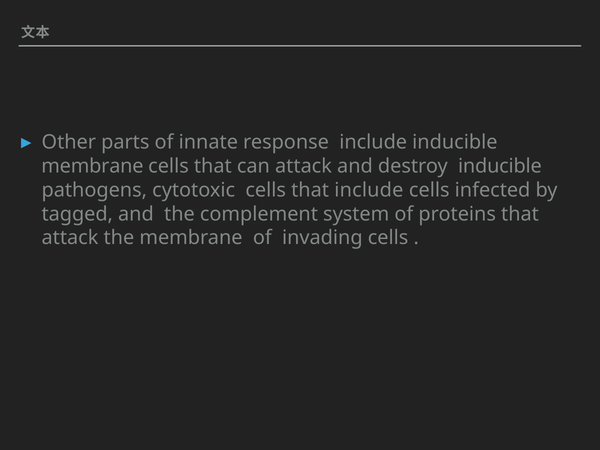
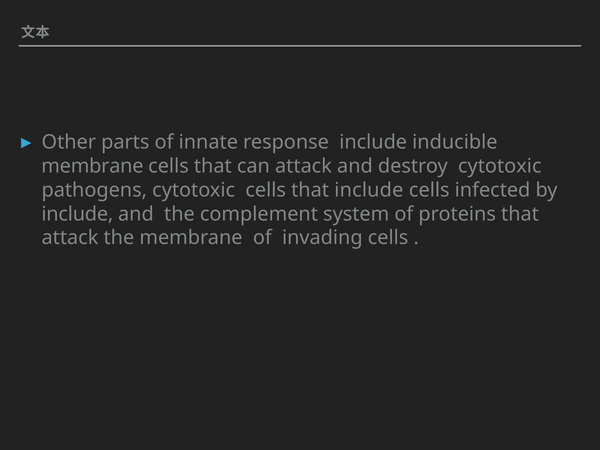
destroy inducible: inducible -> cytotoxic (500, 166)
tagged: tagged -> include (77, 214)
